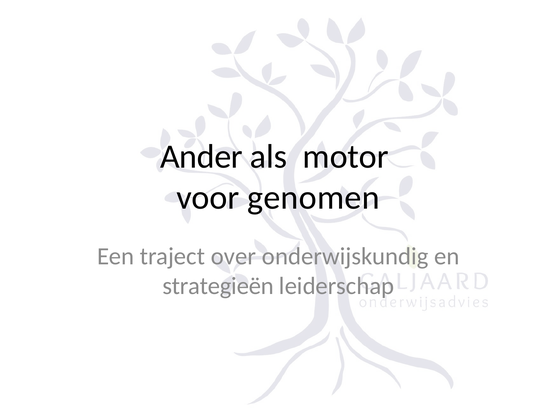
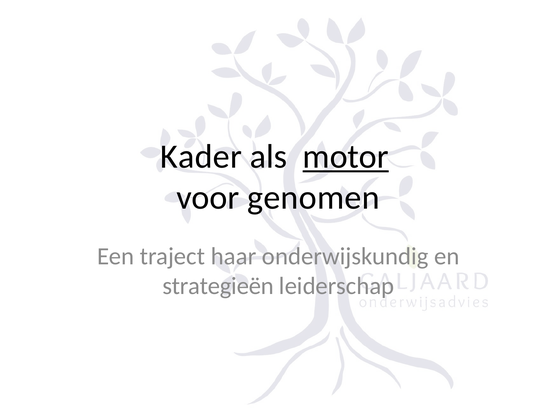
Ander: Ander -> Kader (201, 157)
motor underline: none -> present (346, 157)
over: over -> haar (233, 256)
